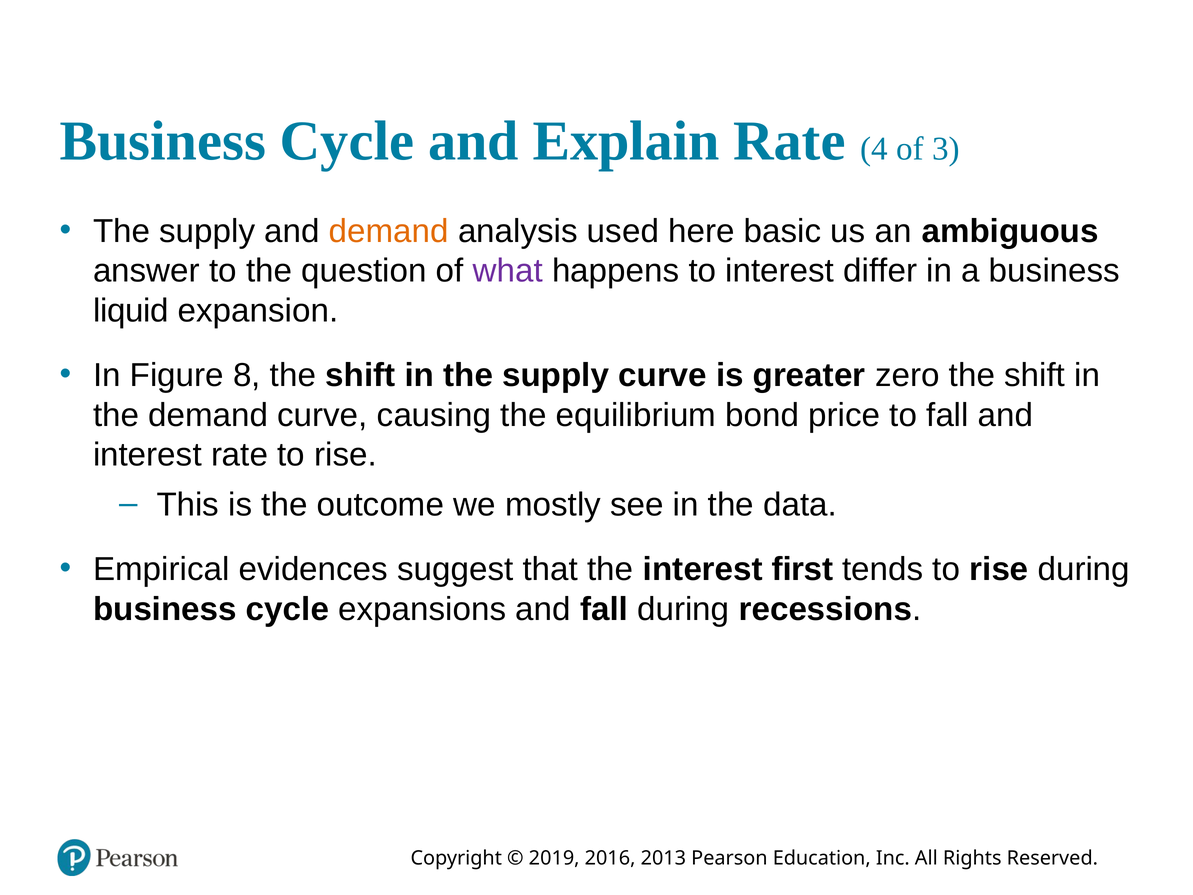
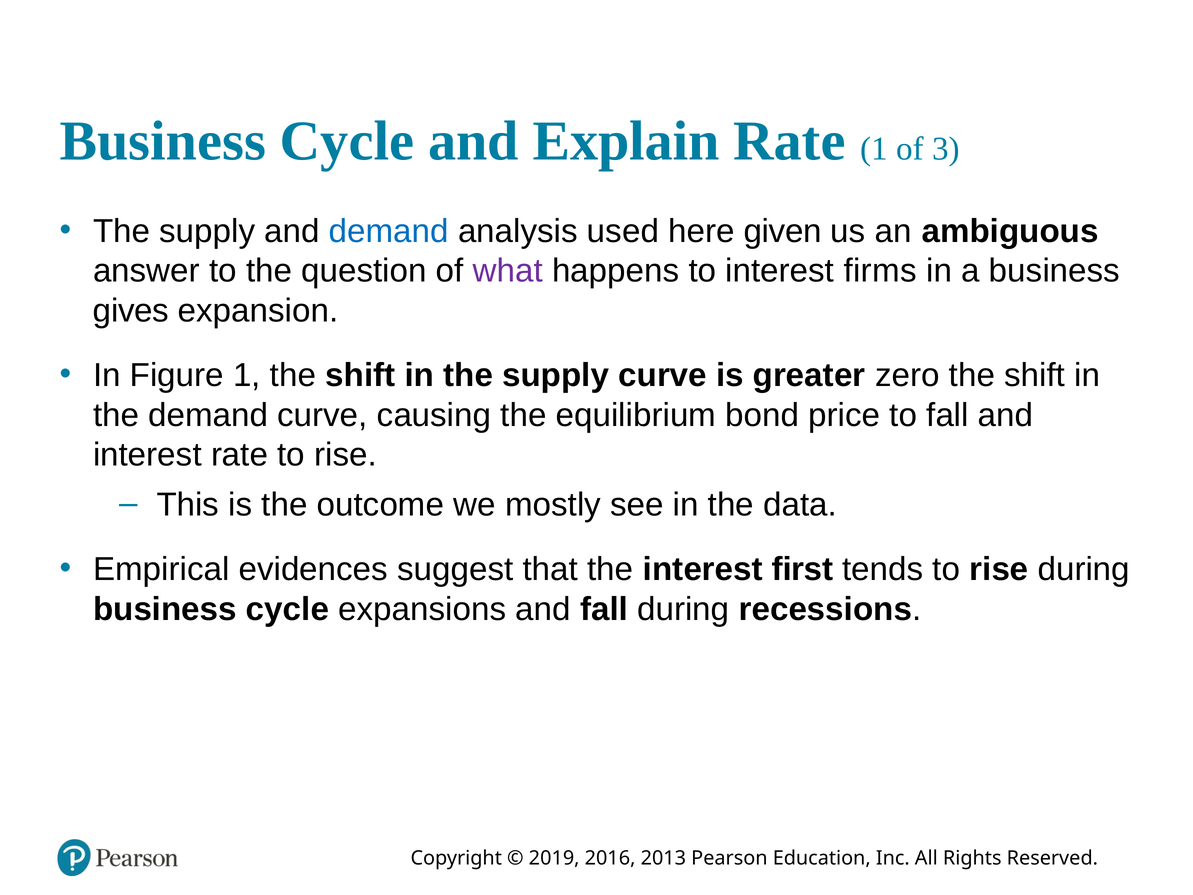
Rate 4: 4 -> 1 (874, 149)
demand colour: orange -> blue (389, 231)
basic: basic -> given (783, 231)
differ: differ -> firms (880, 271)
liquid: liquid -> gives (131, 311)
Figure 8: 8 -> 1 (247, 375)
